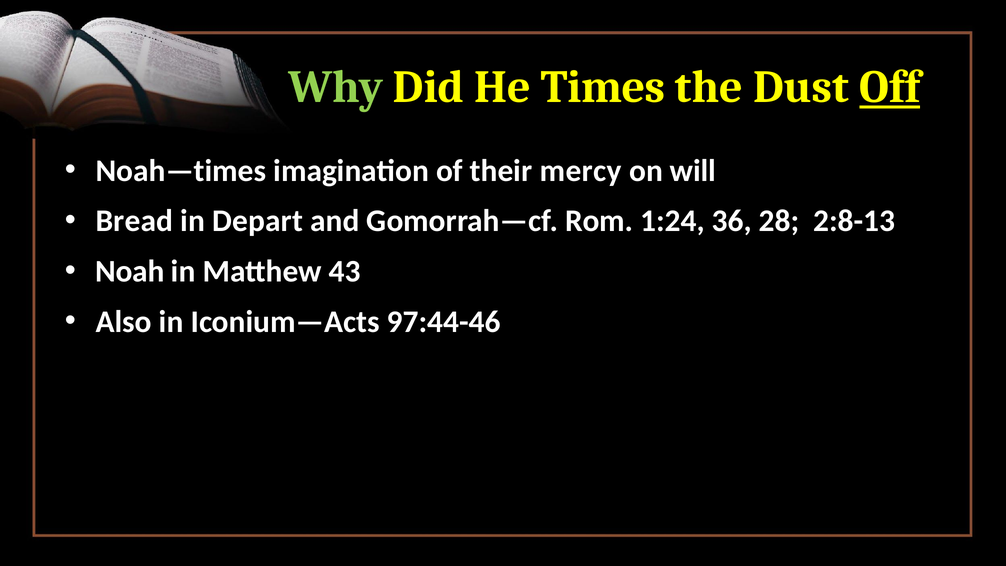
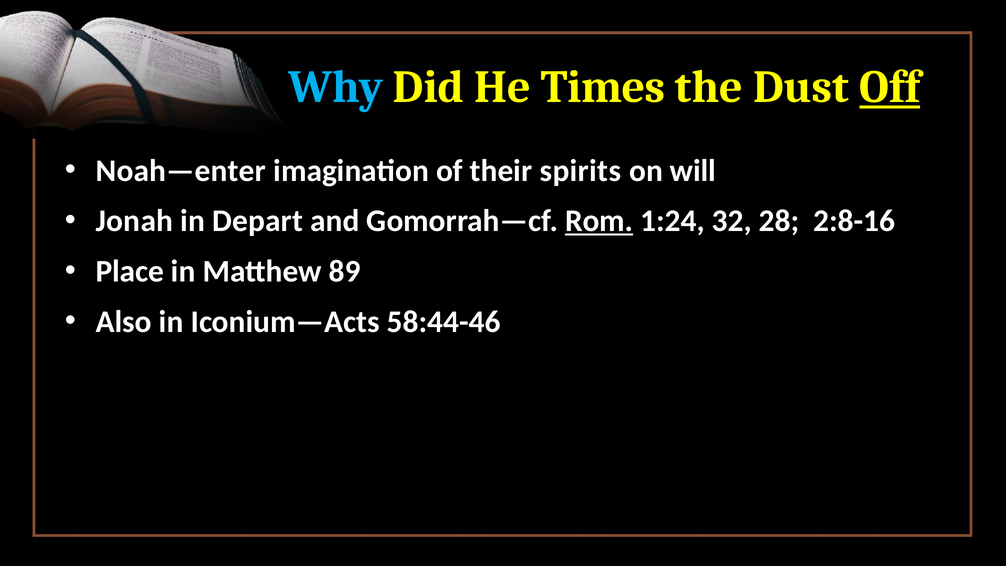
Why colour: light green -> light blue (336, 87)
Noah—times: Noah—times -> Noah—enter (181, 171)
mercy: mercy -> spirits (581, 171)
Bread: Bread -> Jonah (134, 221)
Rom underline: none -> present (599, 221)
36: 36 -> 32 (732, 221)
2:8-13: 2:8-13 -> 2:8-16 (854, 221)
Noah: Noah -> Place (130, 271)
43: 43 -> 89 (345, 271)
97:44-46: 97:44-46 -> 58:44-46 (444, 322)
